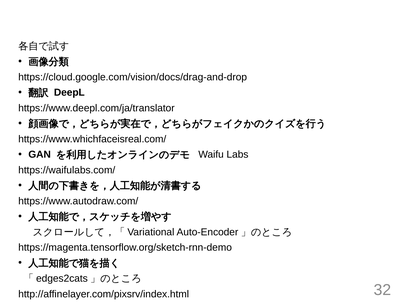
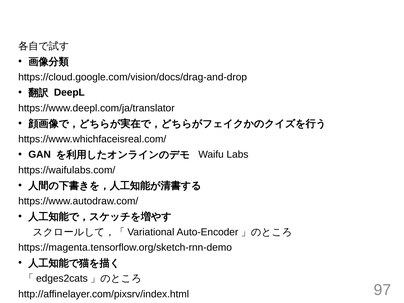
32: 32 -> 97 (382, 290)
